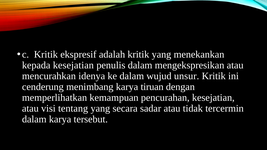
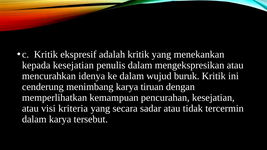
unsur: unsur -> buruk (187, 76)
tentang: tentang -> kriteria (73, 108)
